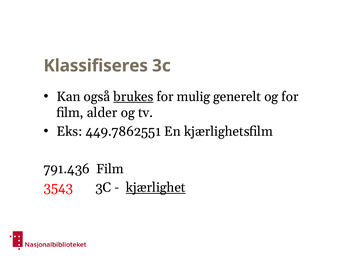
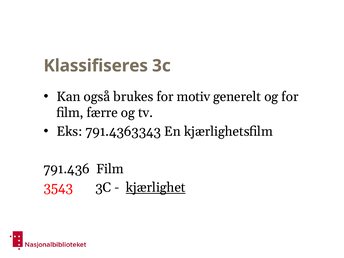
brukes underline: present -> none (133, 97)
mulig: mulig -> motiv (193, 97)
alder: alder -> færre (102, 113)
449.7862551: 449.7862551 -> 791.4363343 (123, 131)
